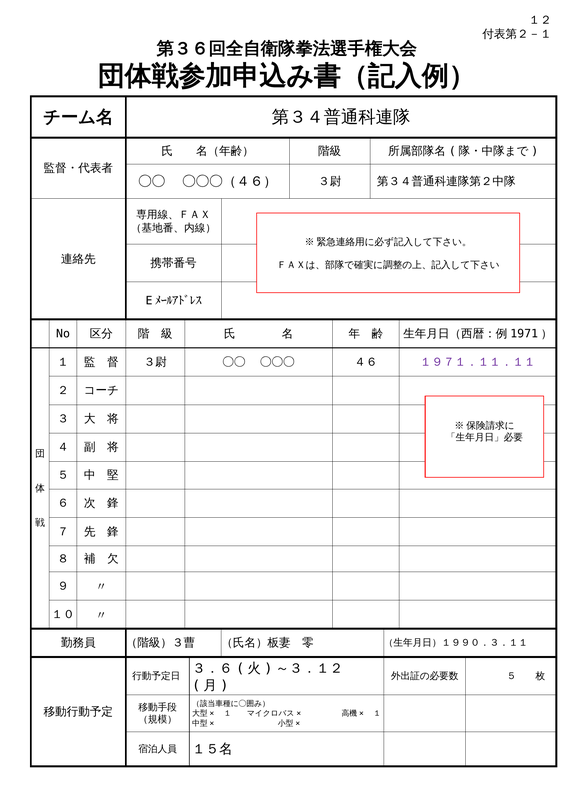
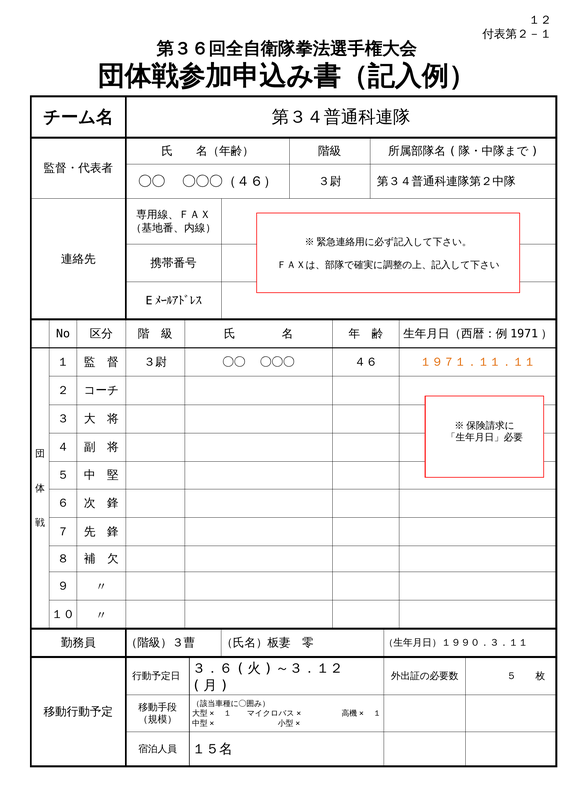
１９７１．１１．１１ colour: purple -> orange (478, 362)
